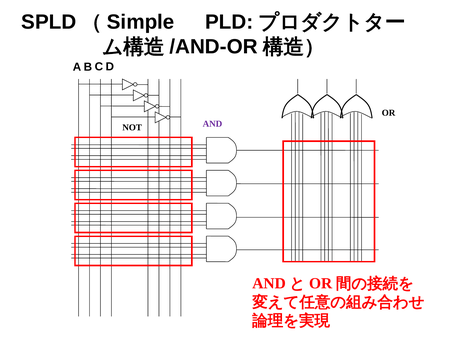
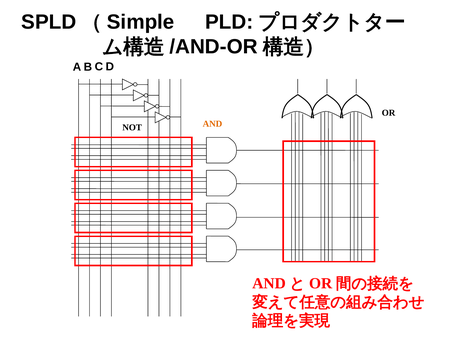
AND colour: purple -> orange (212, 124)
